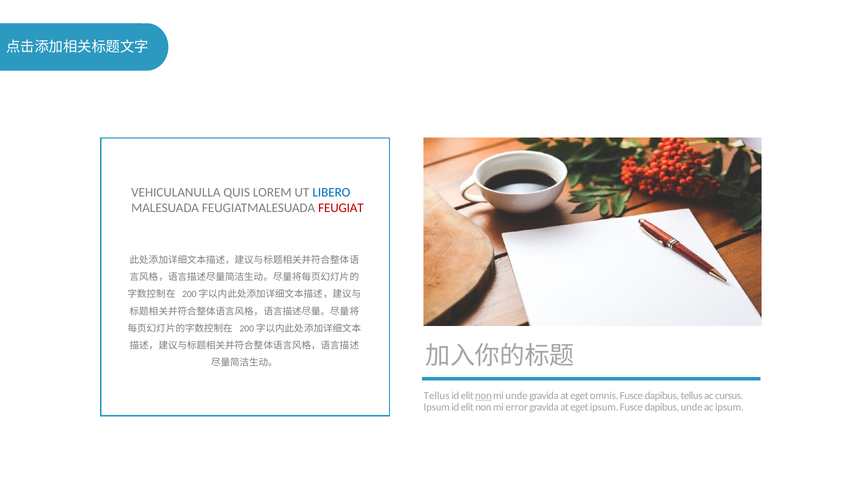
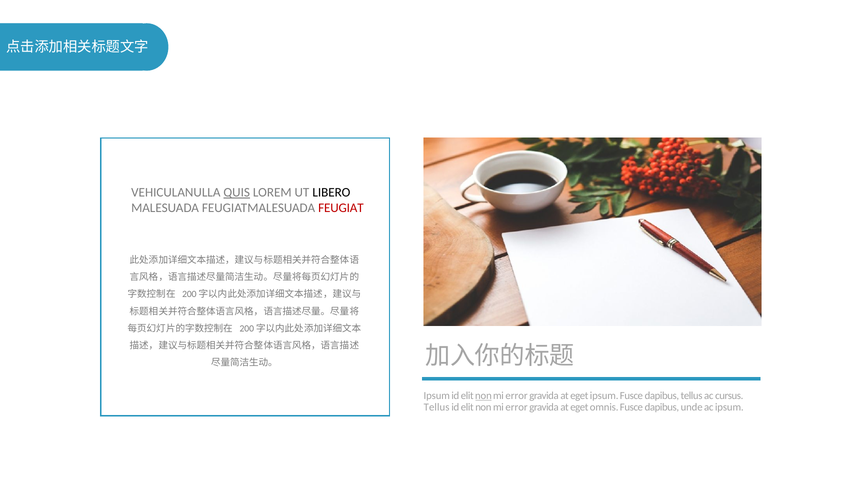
QUIS underline: none -> present (237, 192)
LIBERO colour: blue -> black (331, 192)
Tellus: Tellus -> Ipsum (437, 396)
unde: unde -> error (517, 396)
eget omnis: omnis -> ipsum (604, 396)
Ipsum: Ipsum -> Tellus (437, 407)
eget ipsum: ipsum -> omnis (604, 407)
